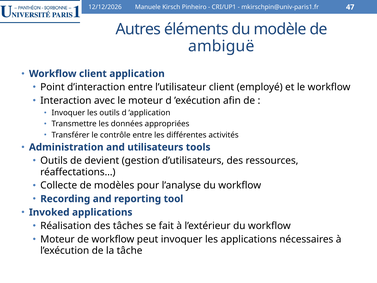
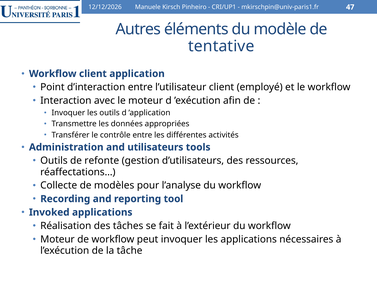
ambiguë: ambiguë -> tentative (221, 46)
devient: devient -> refonte (102, 161)
